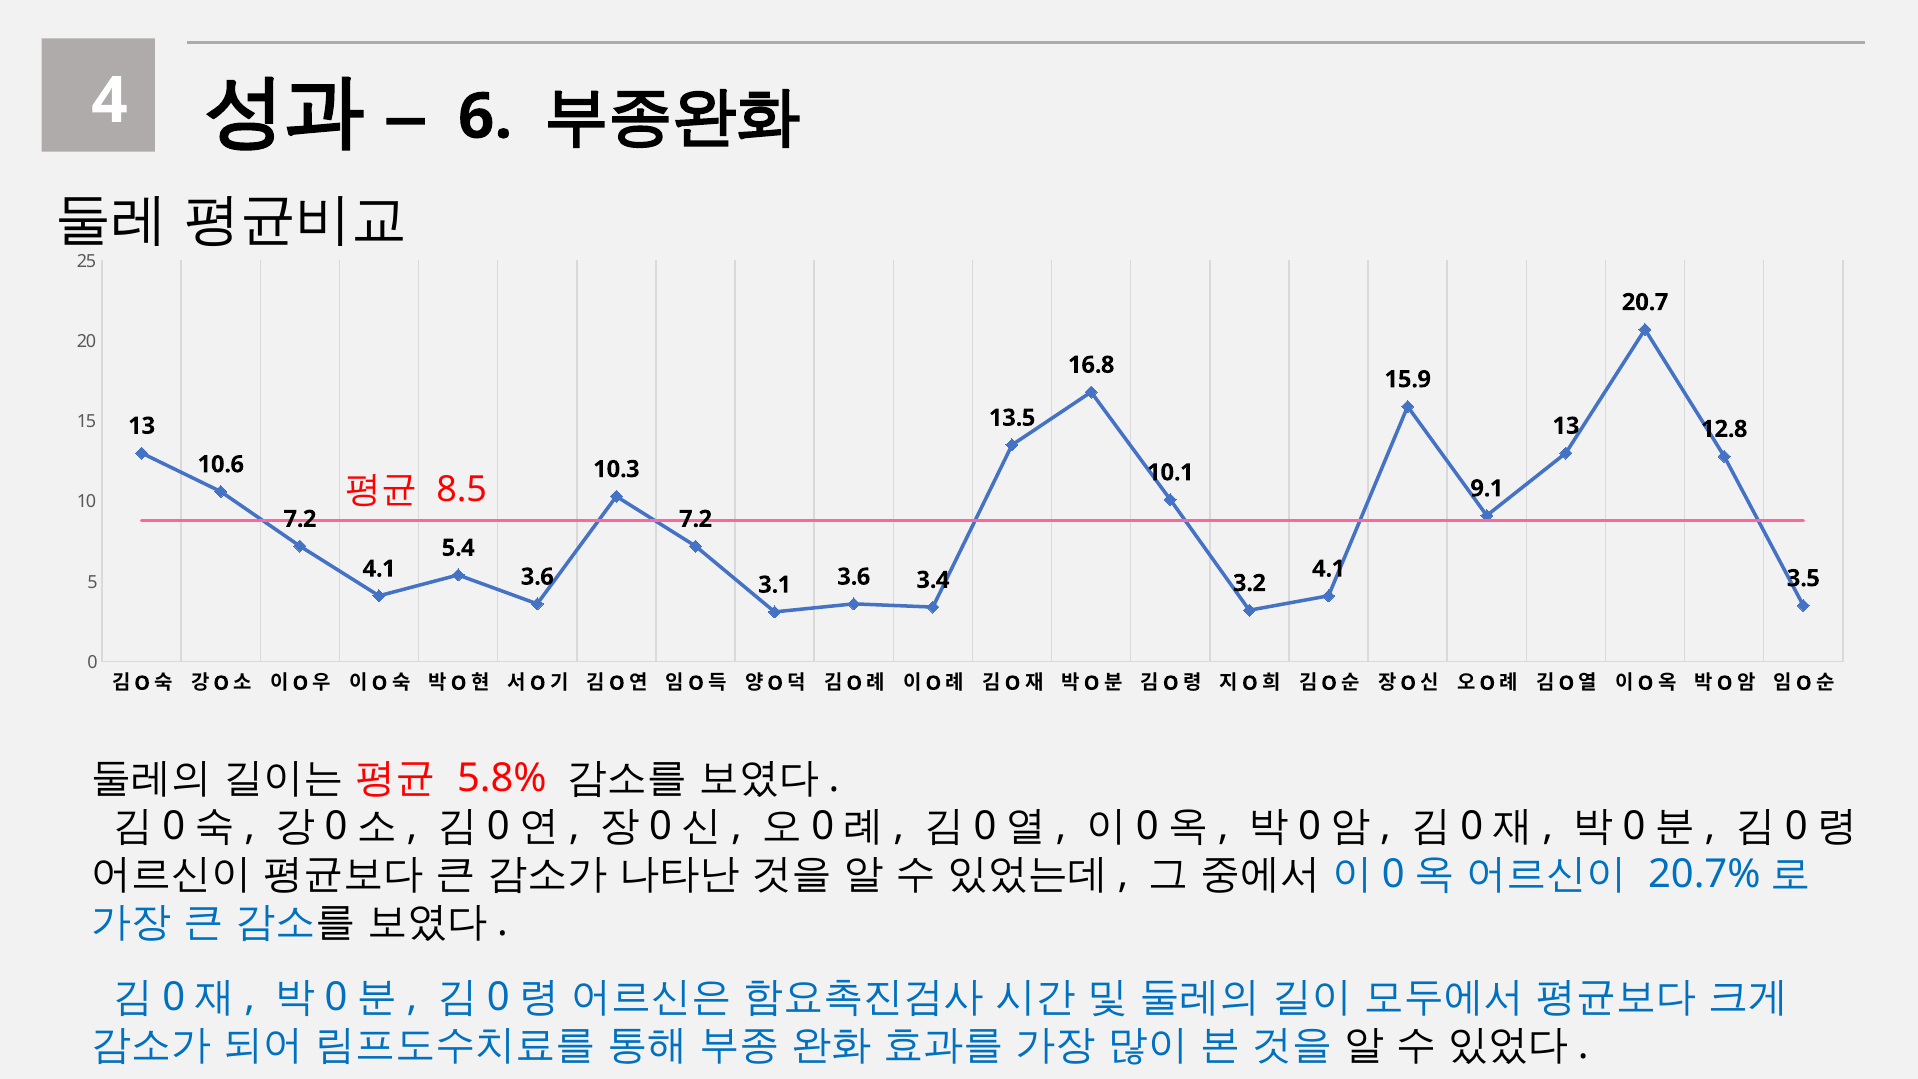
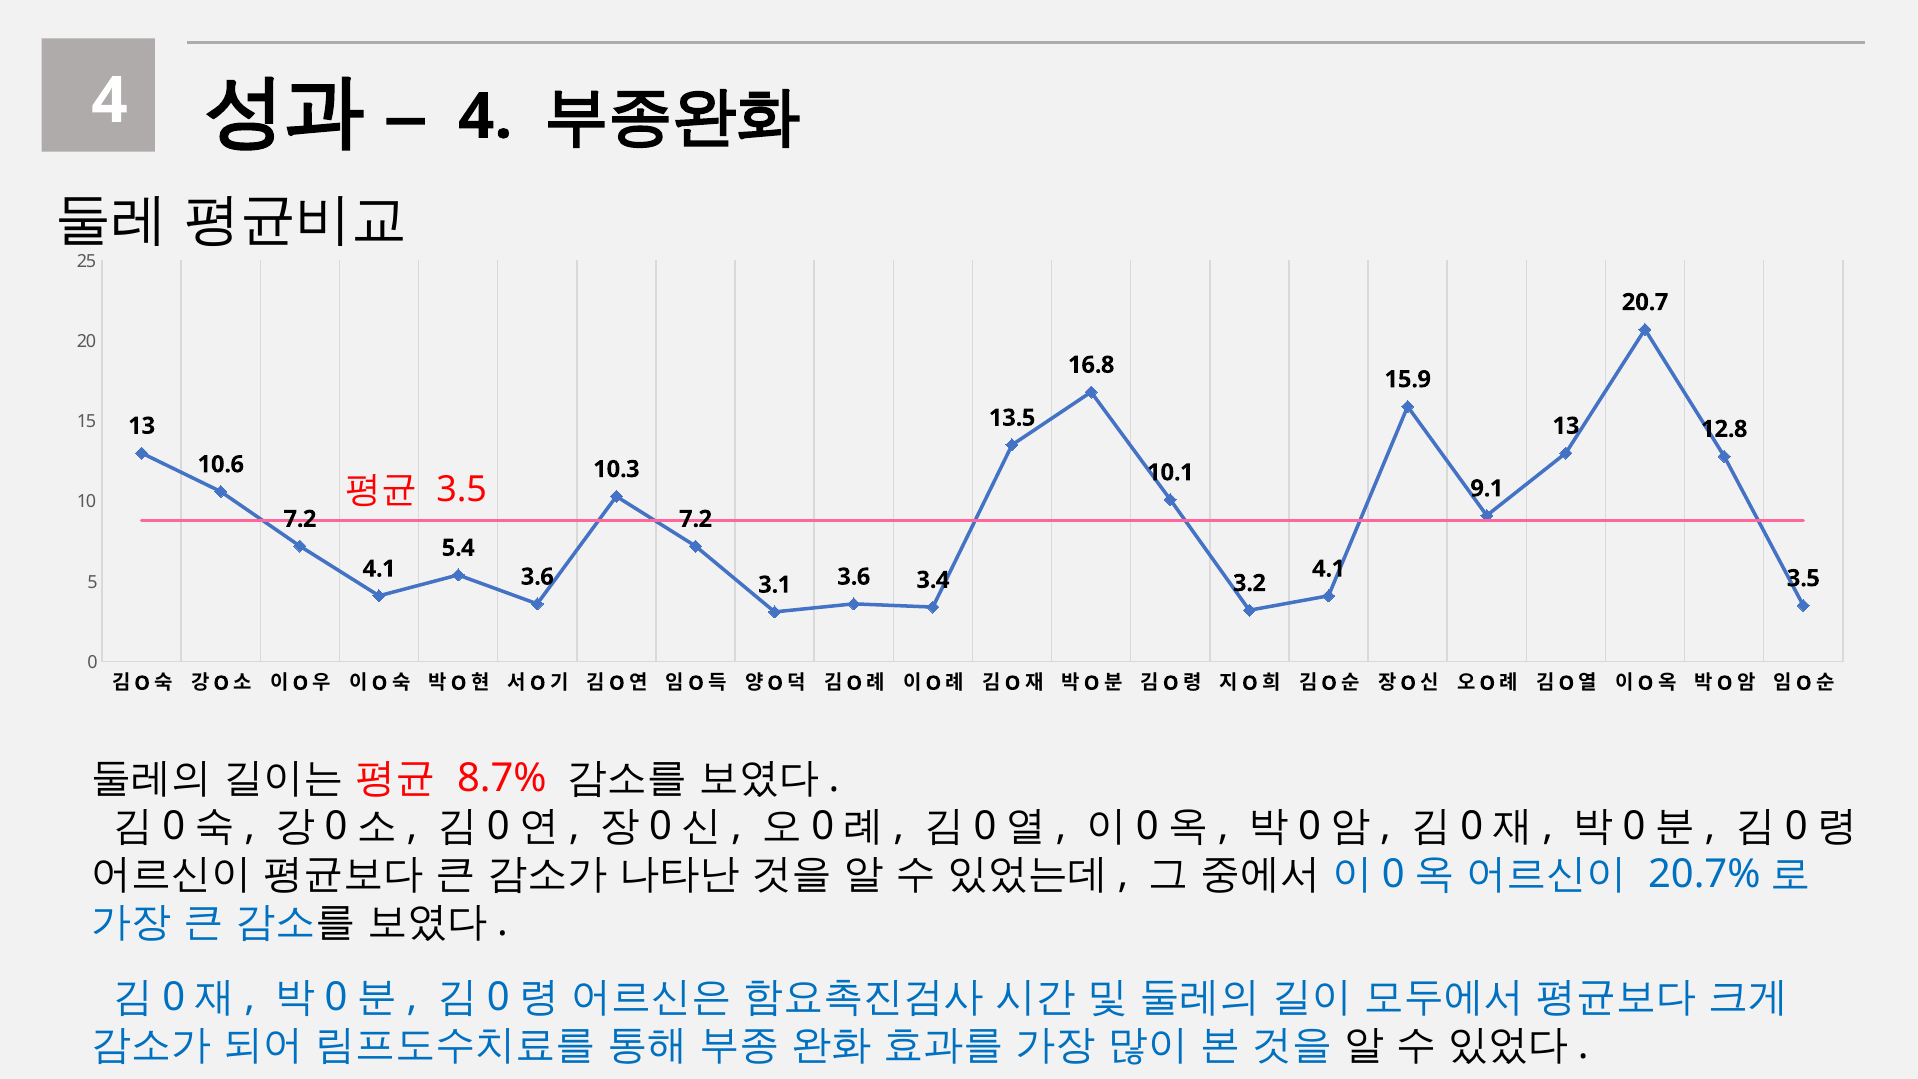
6: 6 -> 4 (485, 117)
8.5: 8.5 -> 3.5 (462, 489)
5.8%: 5.8% -> 8.7% (502, 779)
